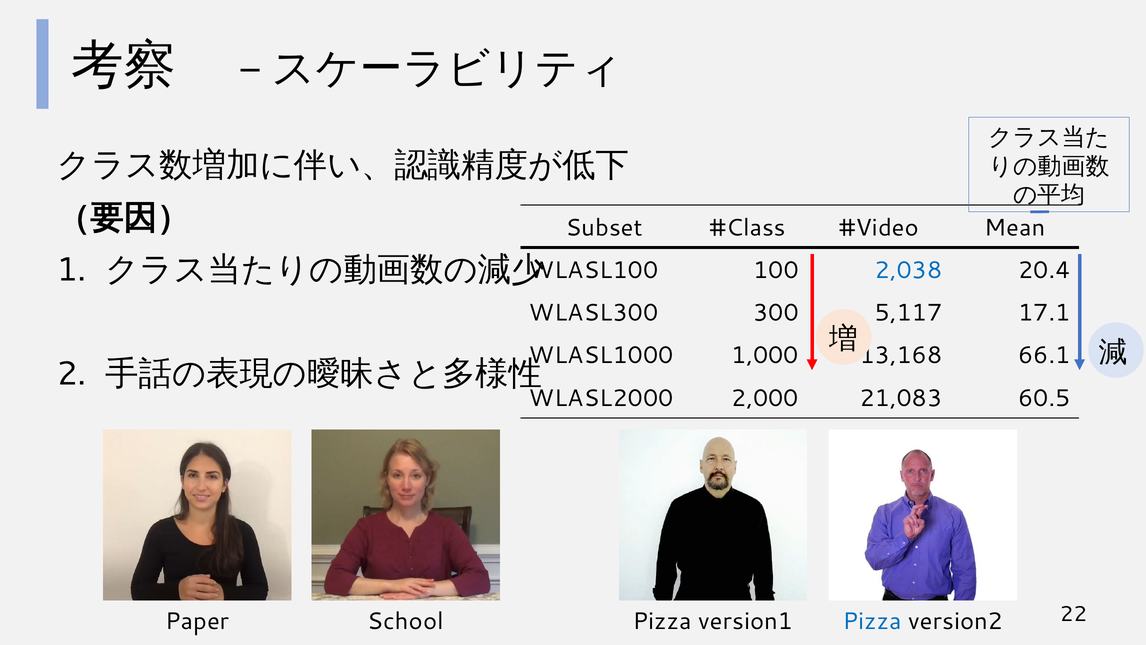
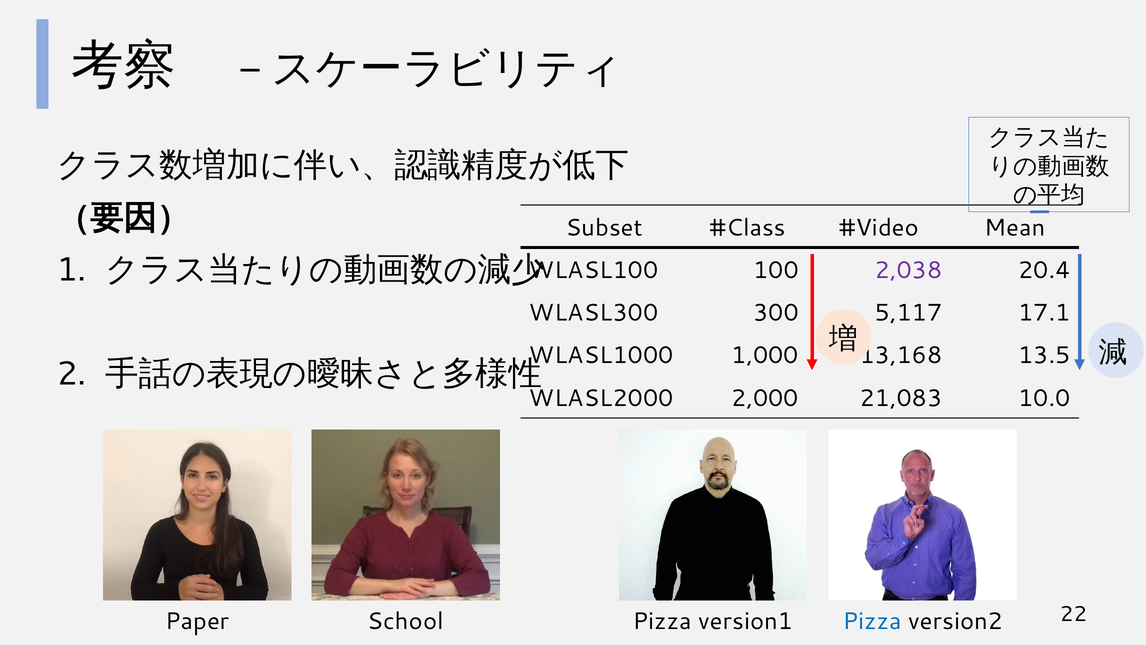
2,038 colour: blue -> purple (909, 270)
66.1: 66.1 -> 13.5 (1044, 355)
60.5: 60.5 -> 10.0 (1044, 398)
